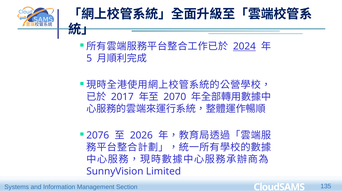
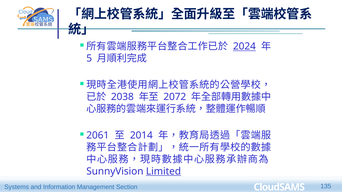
2017: 2017 -> 2038 (122, 97)
2070: 2070 -> 2072 (175, 97)
2076: 2076 -> 2061 (98, 136)
2026: 2026 -> 2014 (141, 136)
Limited underline: none -> present (163, 172)
